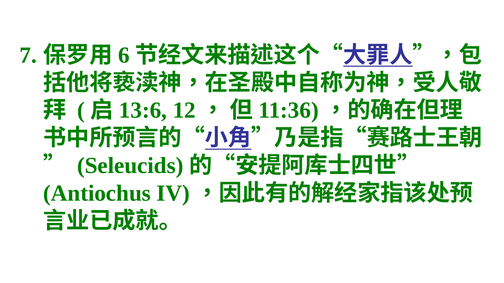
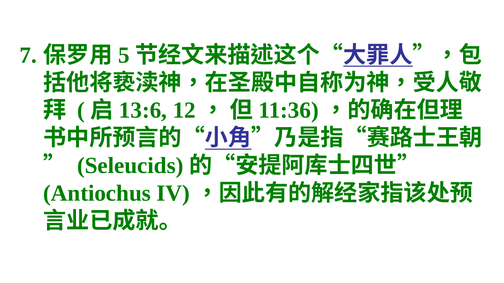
6: 6 -> 5 (124, 55)
